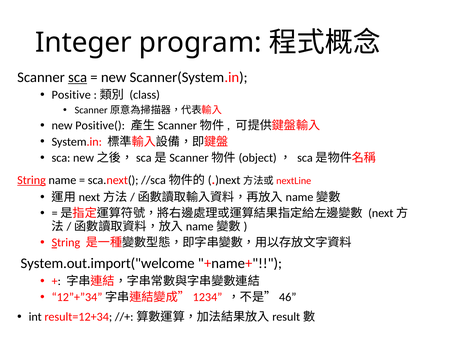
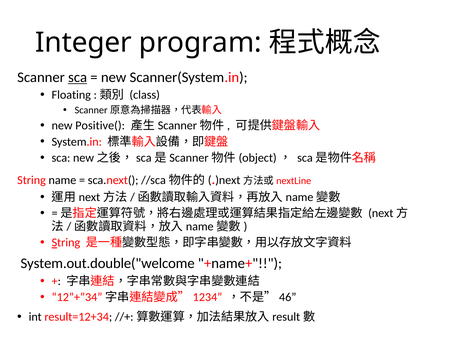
Positive: Positive -> Floating (71, 95)
String underline: present -> none (32, 180)
System.out.import("welcome: System.out.import("welcome -> System.out.double("welcome (108, 264)
